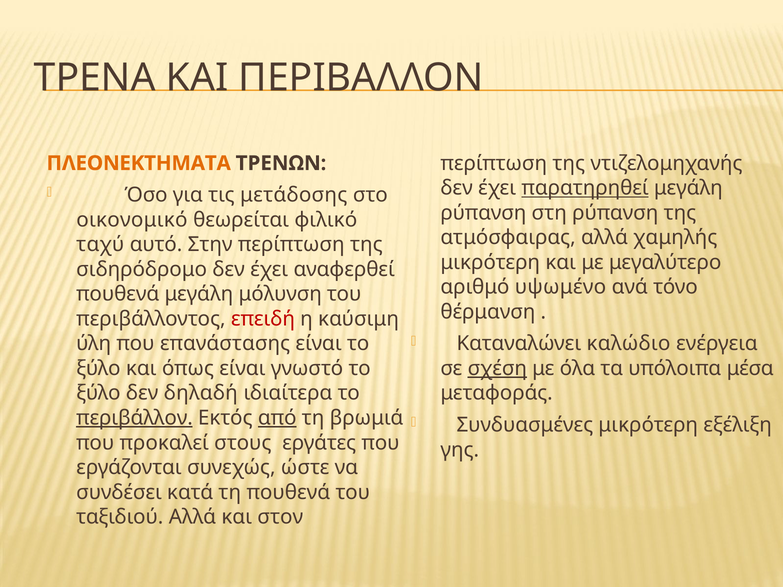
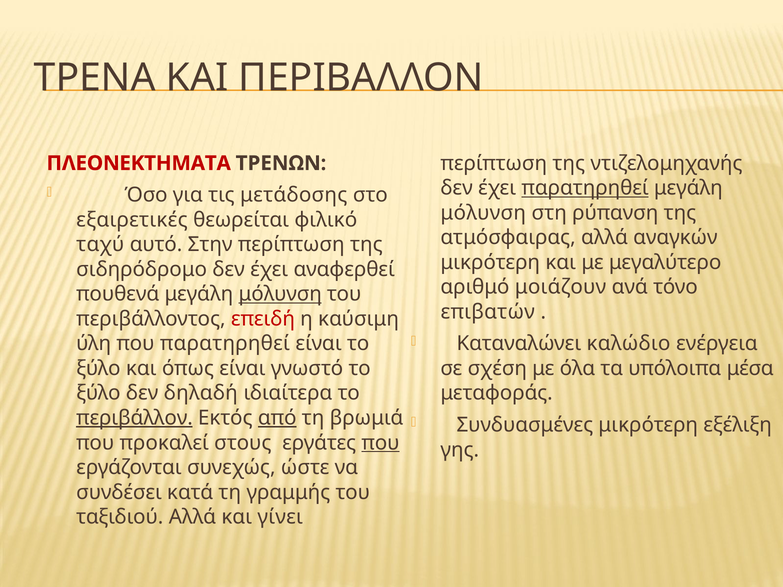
ΠΛΕΟΝΕΚΤΗΜΑΤΑ colour: orange -> red (139, 163)
ρύπανση: ρύπανση -> μόλυνση (483, 213)
οικονομικό: οικονομικό -> εξαιρετικές (132, 220)
χαμηλής: χαμηλής -> αναγκών (675, 238)
υψωμένο: υψωμένο -> μοιάζουν (561, 287)
μόλυνση underline: none -> present (280, 294)
θέρμανση: θέρμανση -> επιβατών (488, 312)
που επανάστασης: επανάστασης -> παρατηρηθεί (225, 344)
σχέση underline: present -> none (497, 369)
που underline: none -> present (380, 443)
τη πουθενά: πουθενά -> γραμμής (288, 492)
στον: στον -> γίνει (280, 517)
